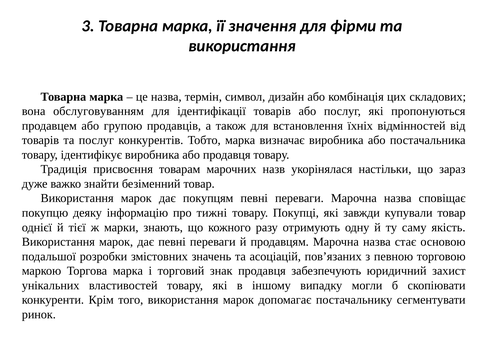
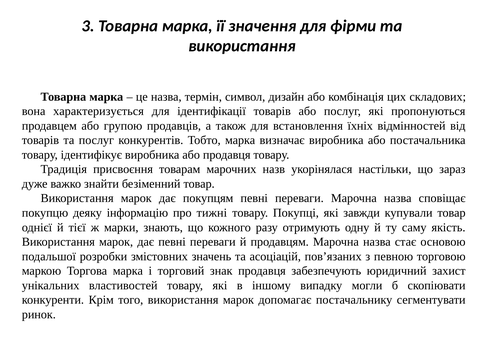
обслуговуванням: обслуговуванням -> характеризується (99, 111)
